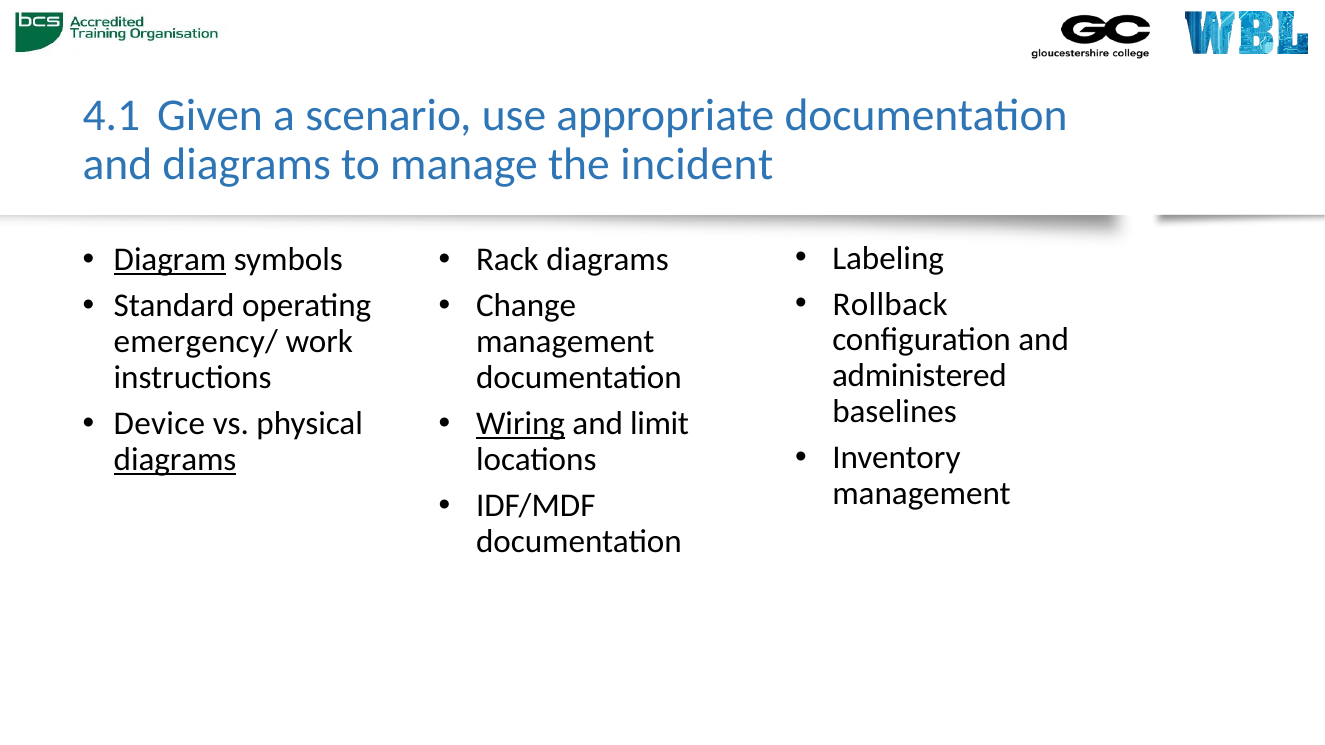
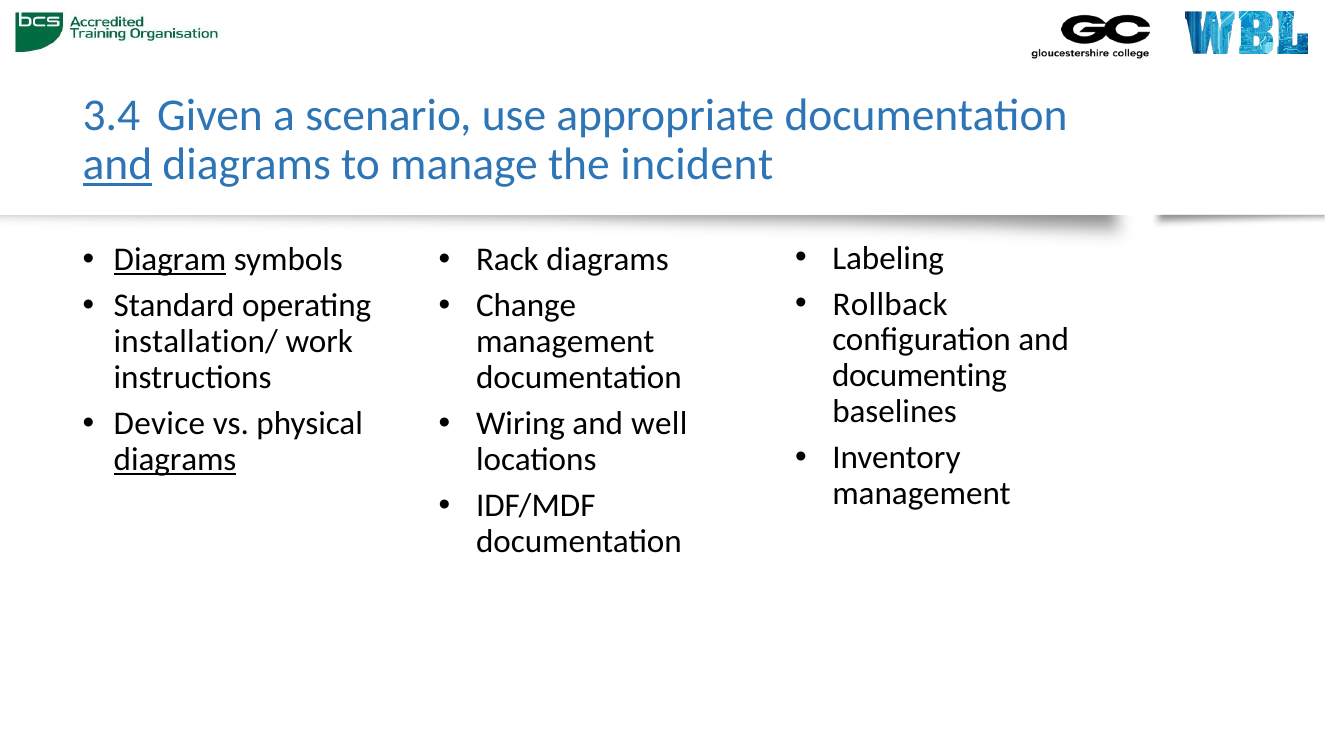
4.1: 4.1 -> 3.4 (111, 116)
and underline: none -> present (117, 165)
emergency/: emergency/ -> installation/ (196, 342)
administered: administered -> documenting (919, 376)
Wiring underline: present -> none (521, 424)
limit: limit -> well (659, 424)
